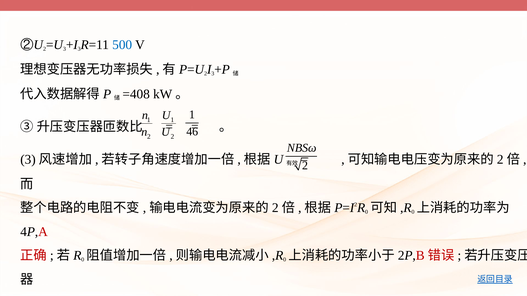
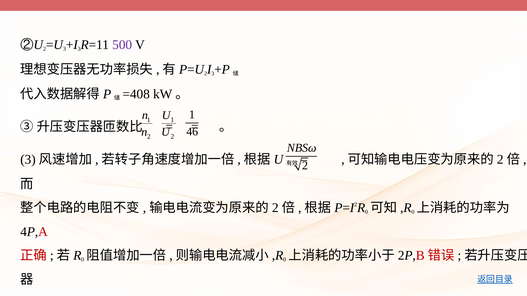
500 colour: blue -> purple (122, 45)
